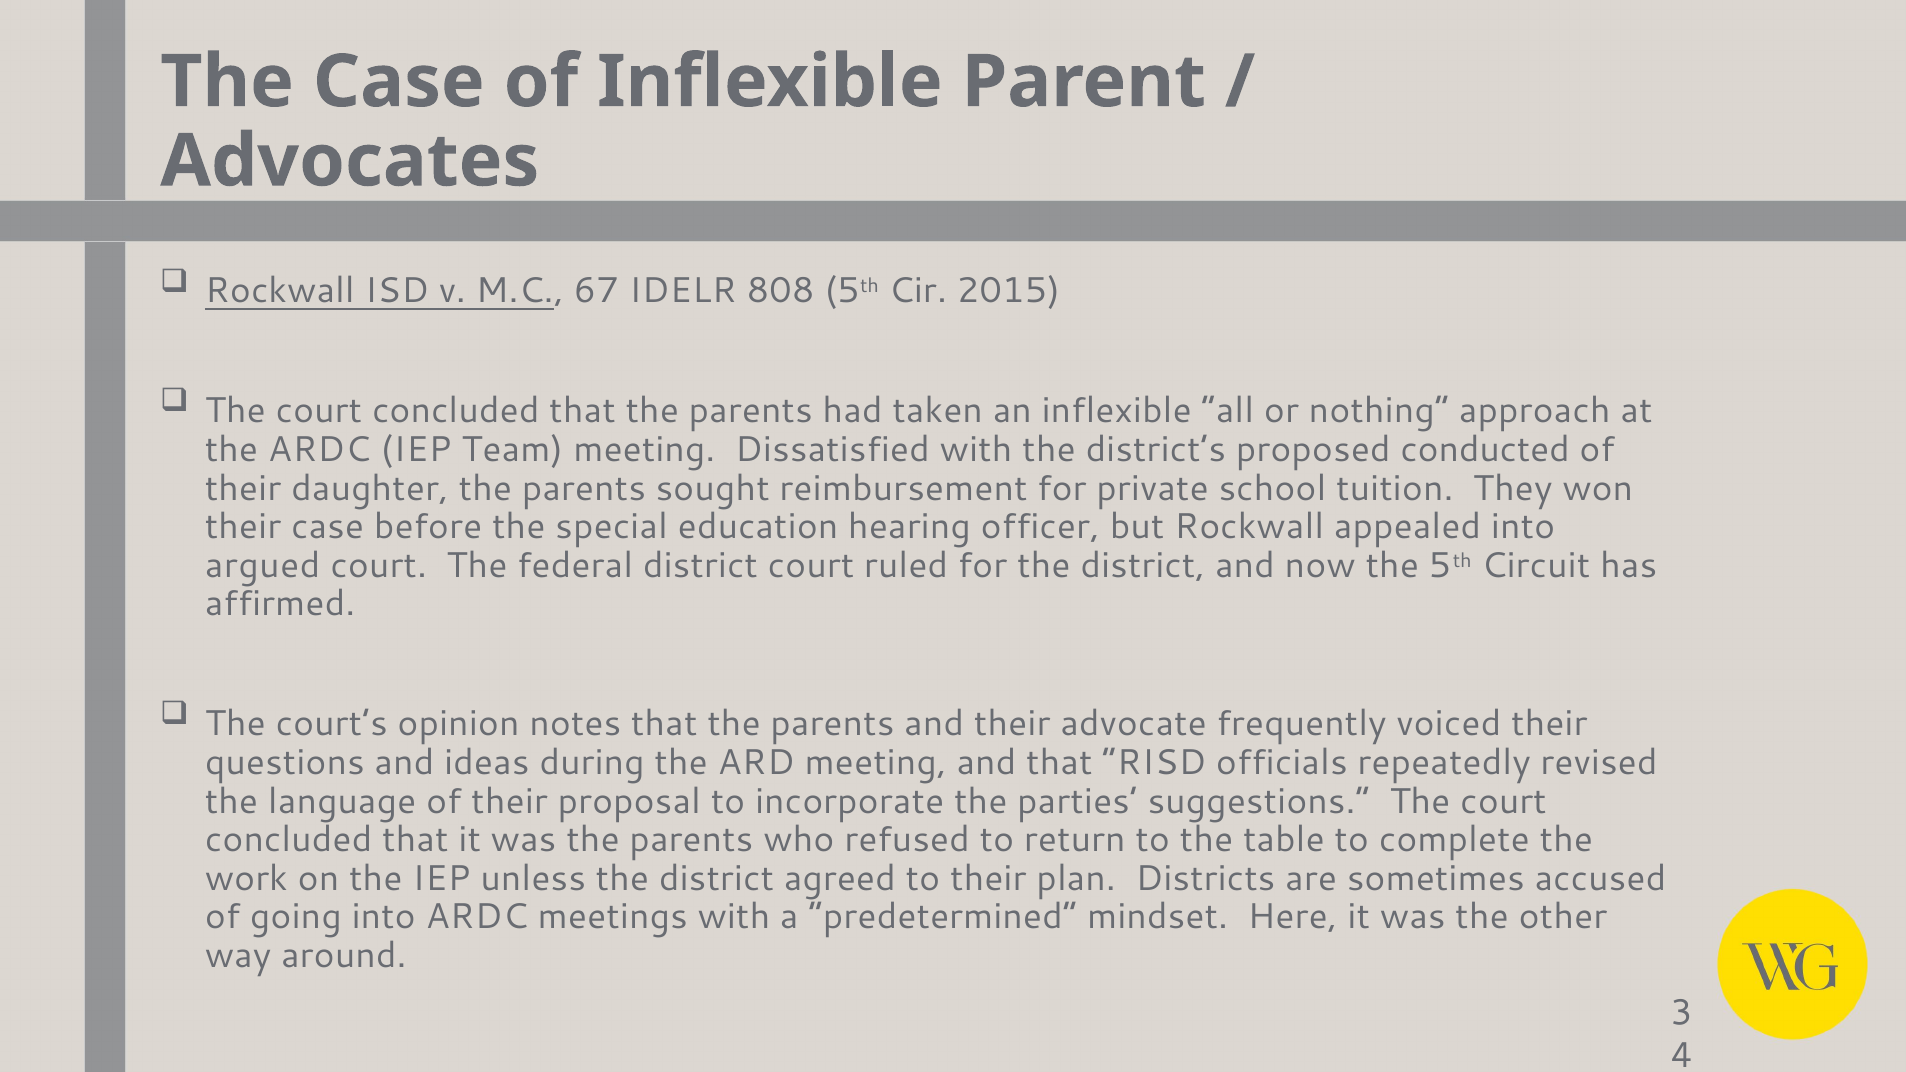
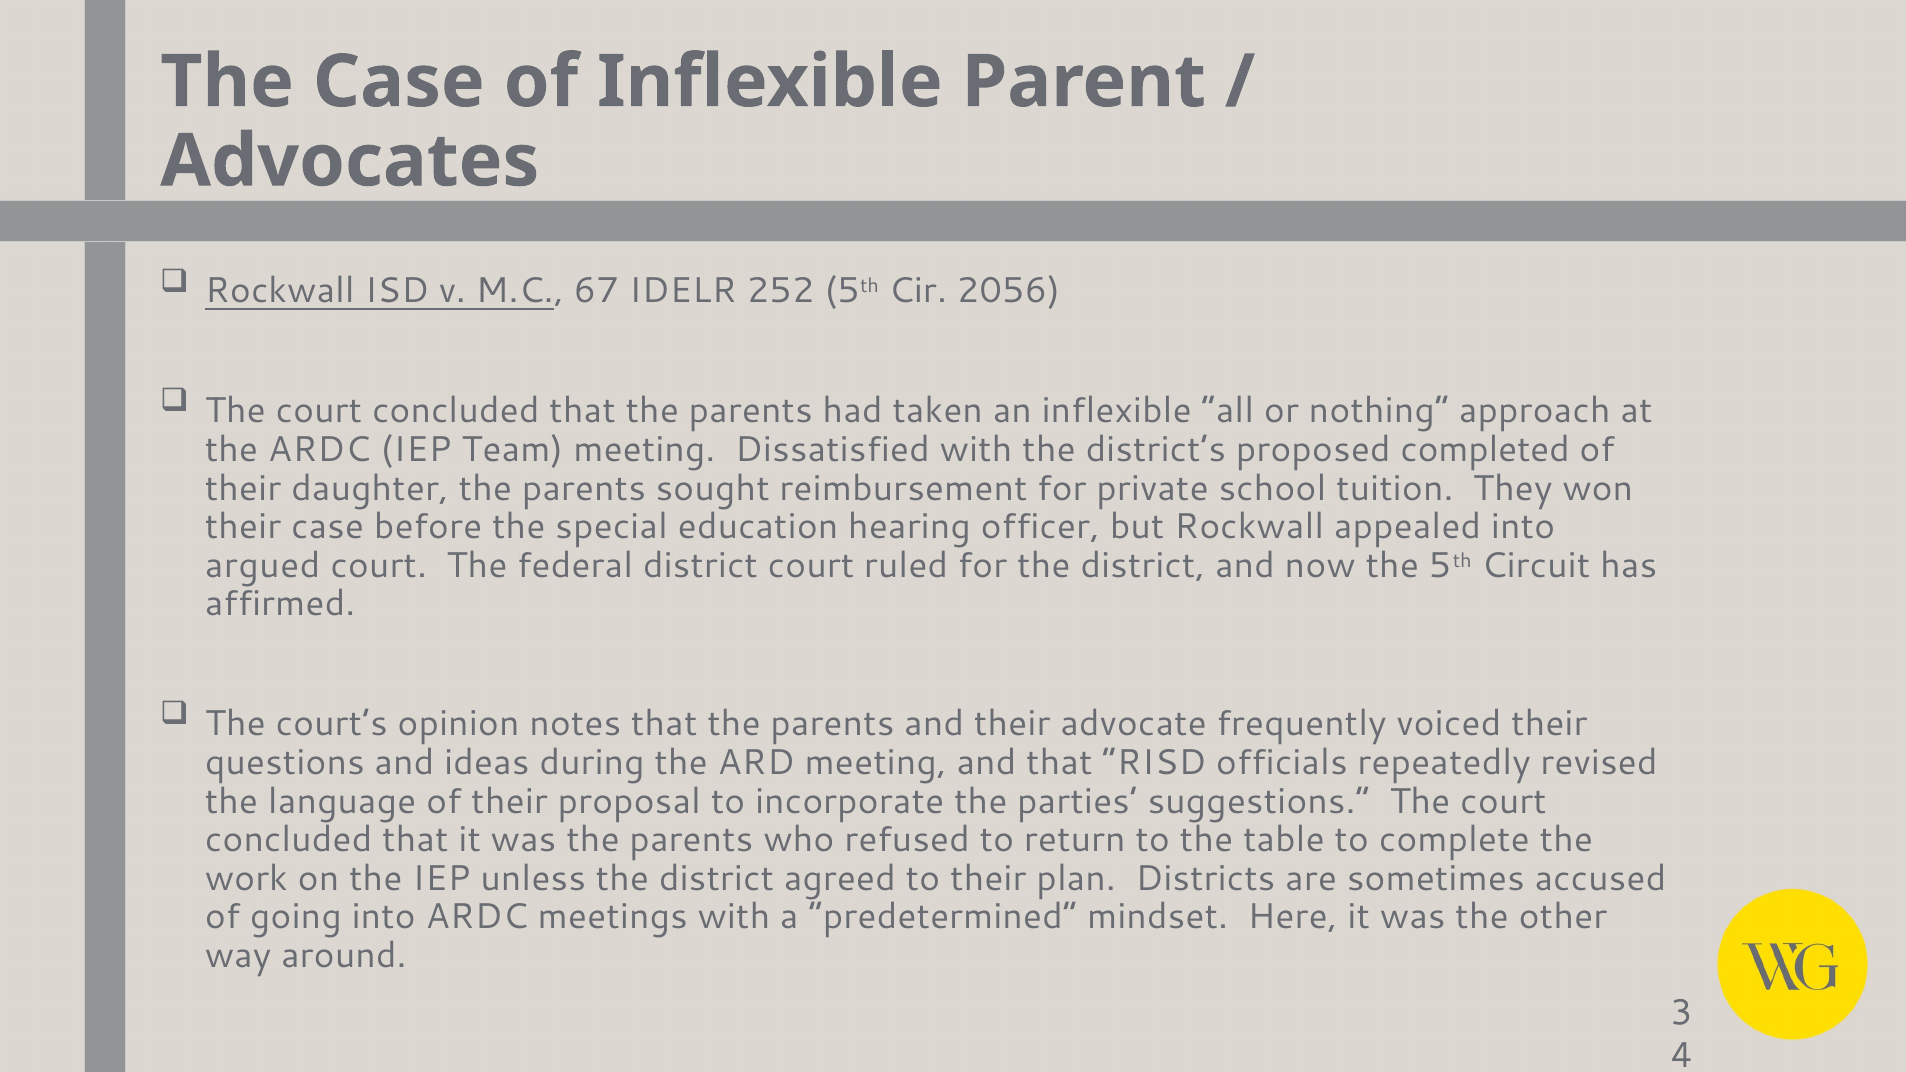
808: 808 -> 252 (781, 291)
2015: 2015 -> 2056 (1008, 291)
conducted: conducted -> completed (1485, 450)
